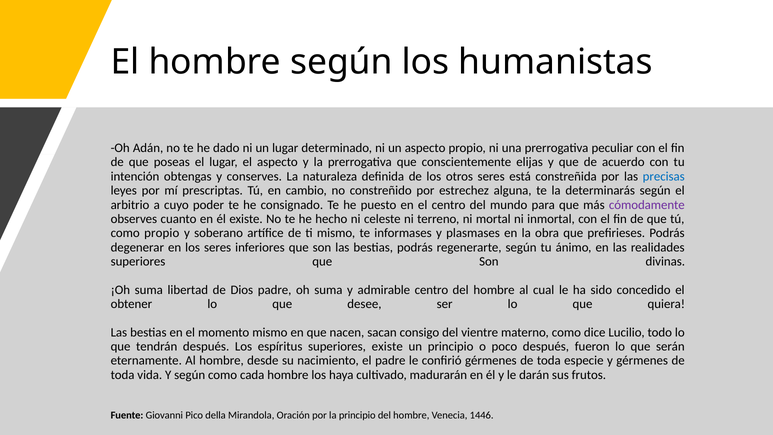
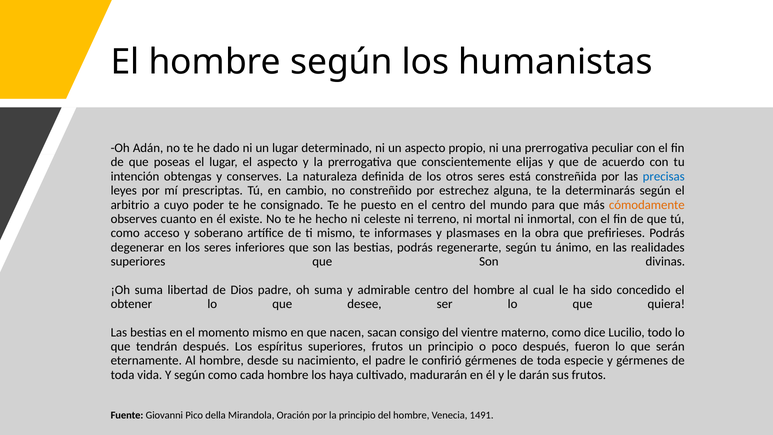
cómodamente colour: purple -> orange (647, 205)
como propio: propio -> acceso (162, 233)
superiores existe: existe -> frutos (387, 346)
1446: 1446 -> 1491 (482, 415)
